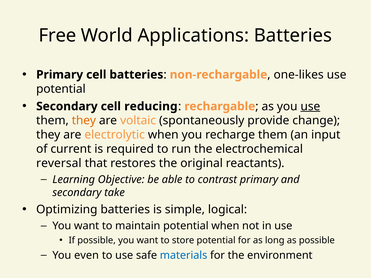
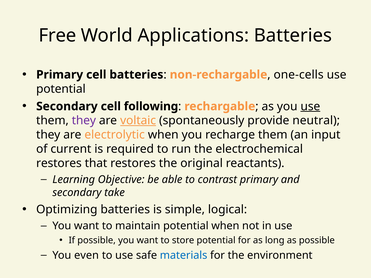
one-likes: one-likes -> one-cells (299, 75)
reducing: reducing -> following (151, 106)
they colour: orange -> purple (84, 121)
voltaic underline: none -> present (138, 121)
change: change -> neutral (316, 121)
reversal: reversal -> restores (59, 163)
